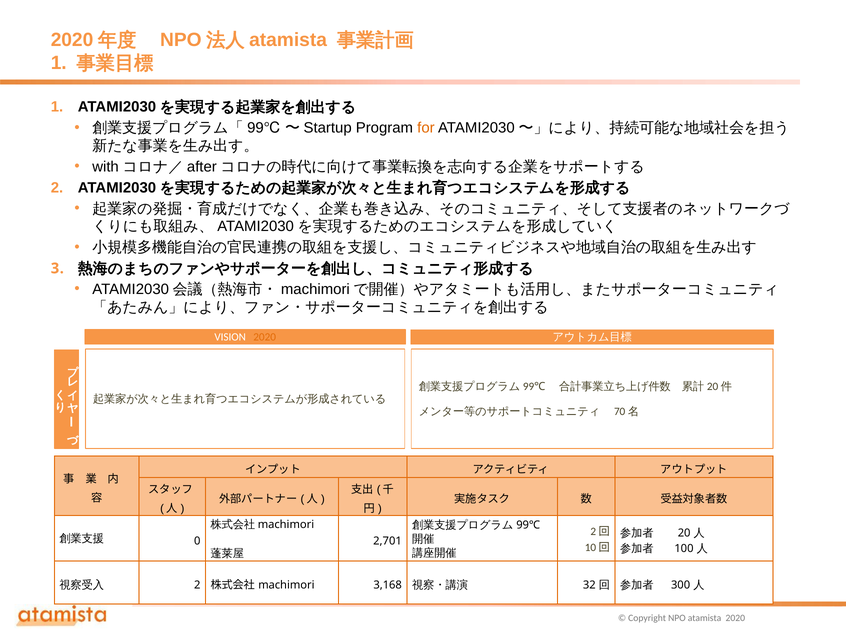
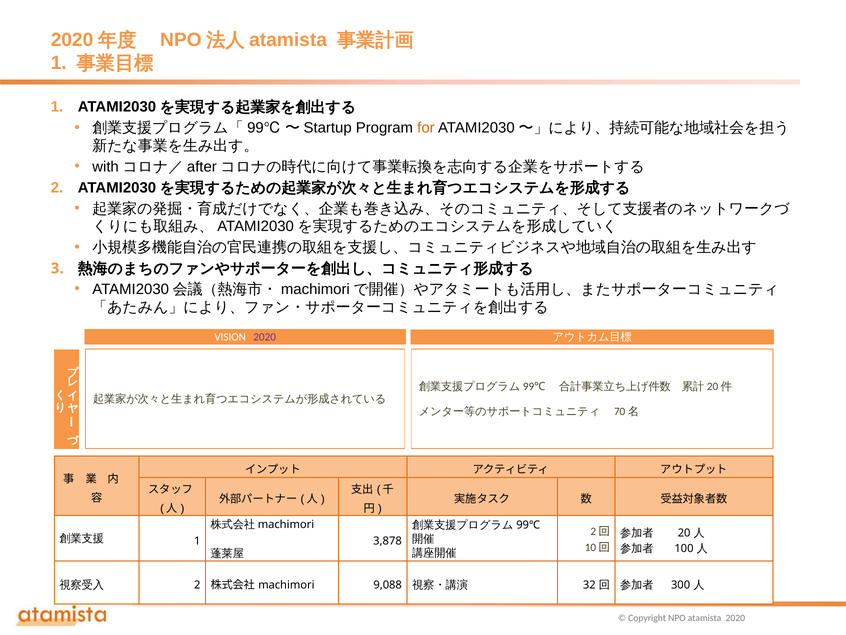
2020 colour: orange -> purple (265, 337)
0: 0 -> 1 (197, 540)
2,701: 2,701 -> 3,878 (388, 540)
3,168: 3,168 -> 9,088 (388, 585)
